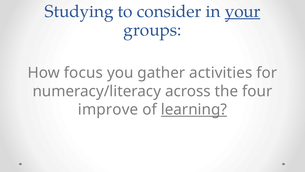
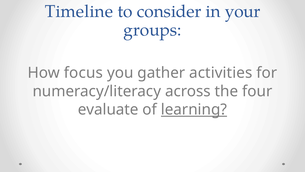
Studying: Studying -> Timeline (79, 11)
your underline: present -> none (243, 11)
improve: improve -> evaluate (108, 109)
